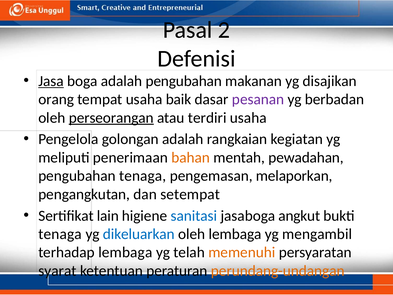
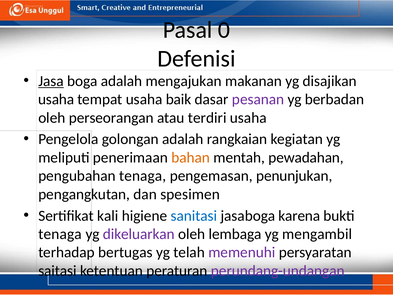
2: 2 -> 0 (224, 30)
adalah pengubahan: pengubahan -> mengajukan (184, 81)
orang: orang -> usaha (56, 99)
perseorangan underline: present -> none (111, 118)
melaporkan: melaporkan -> penunjukan (294, 176)
setempat: setempat -> spesimen (190, 194)
lain: lain -> kali (108, 216)
angkut: angkut -> karena (299, 216)
dikeluarkan colour: blue -> purple (139, 234)
terhadap lembaga: lembaga -> bertugas (125, 252)
memenuhi colour: orange -> purple (242, 252)
syarat: syarat -> saitasi (57, 271)
perundang-undangan colour: orange -> purple (278, 271)
